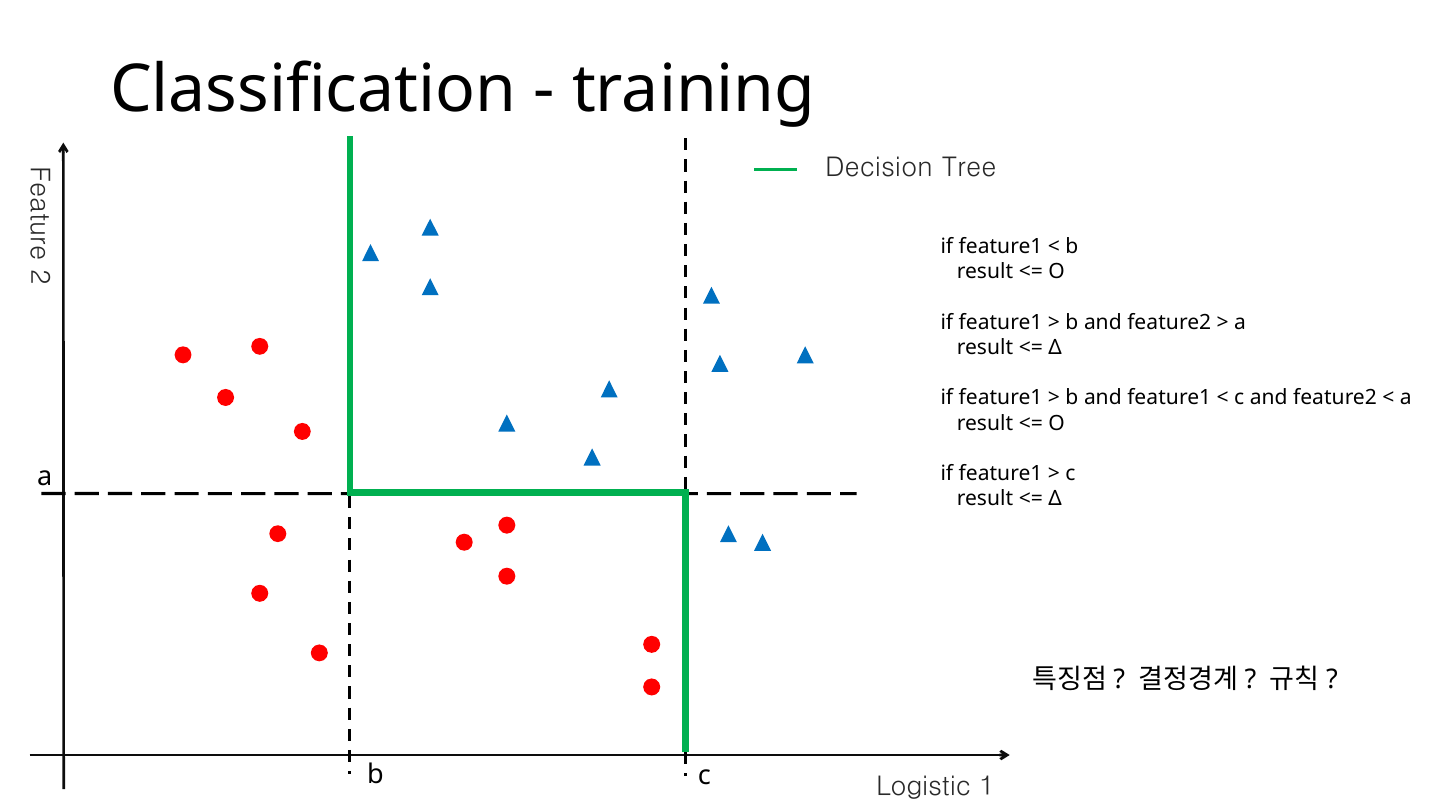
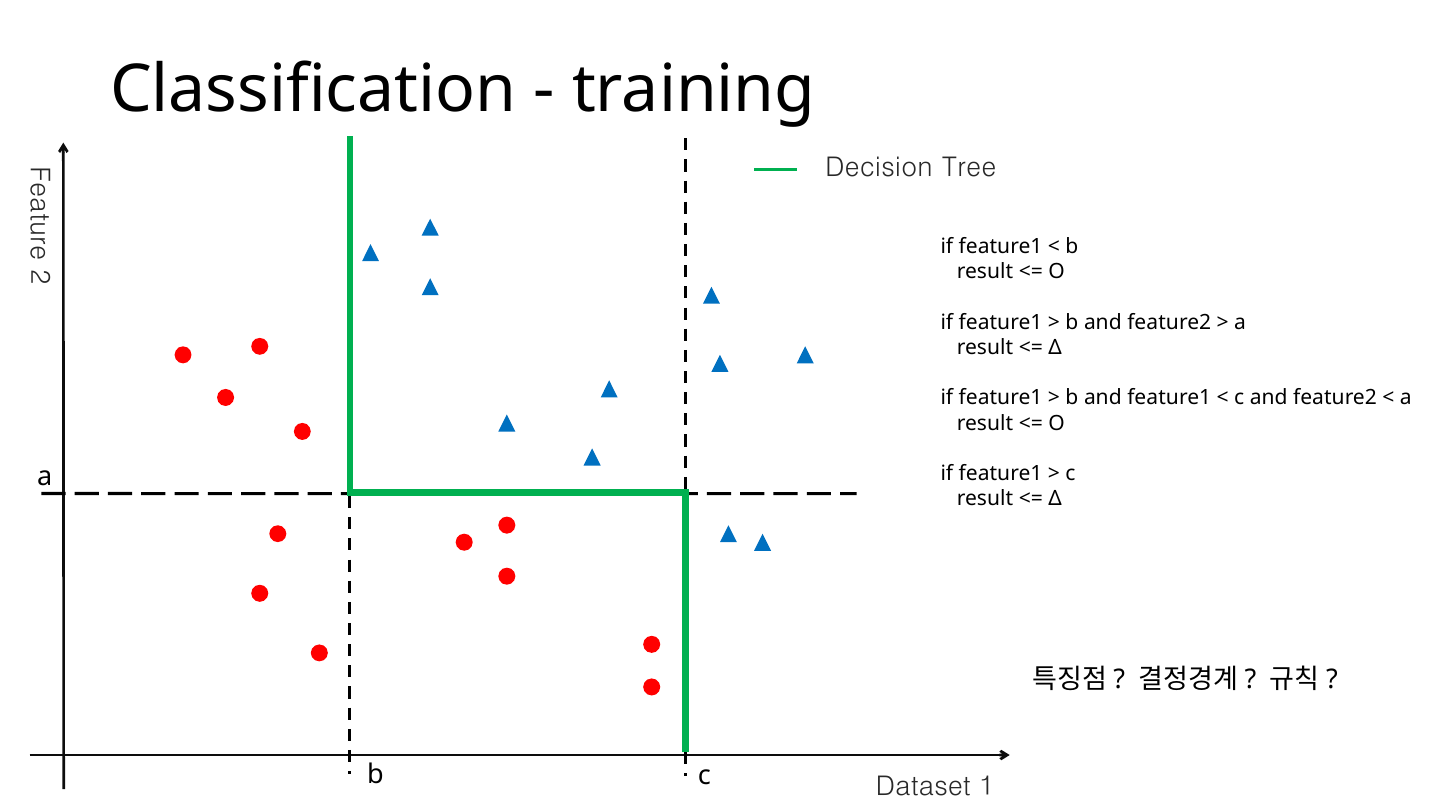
Logistic: Logistic -> Dataset (923, 788)
